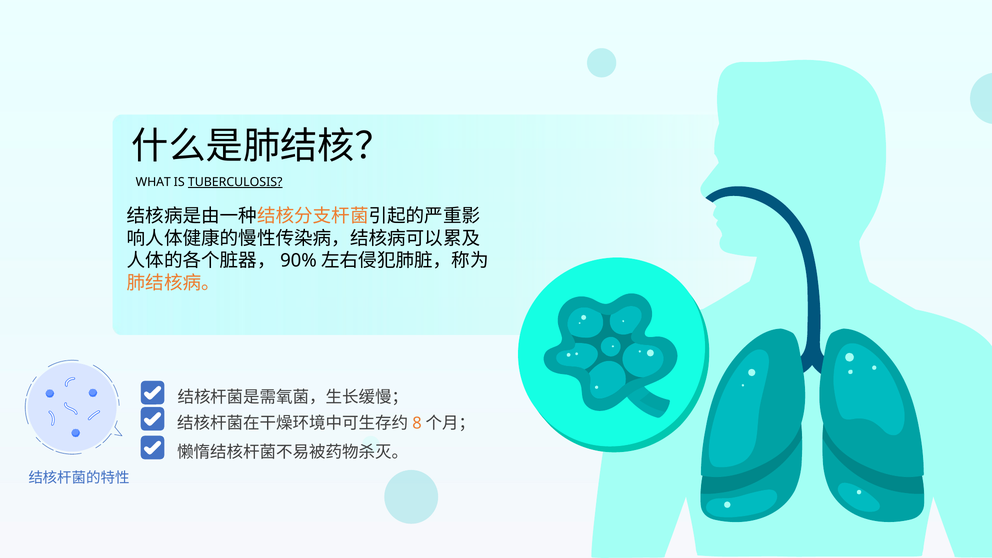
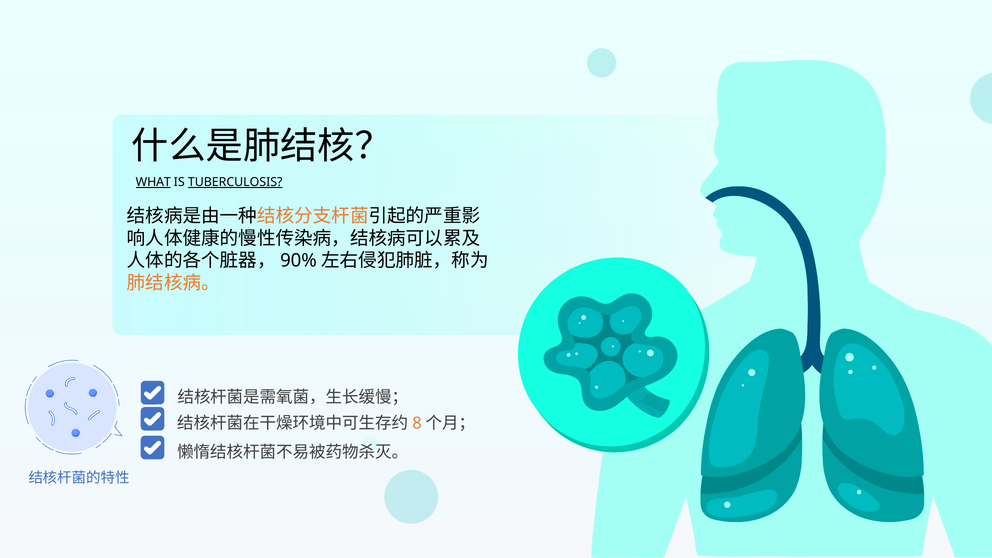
WHAT underline: none -> present (153, 182)
